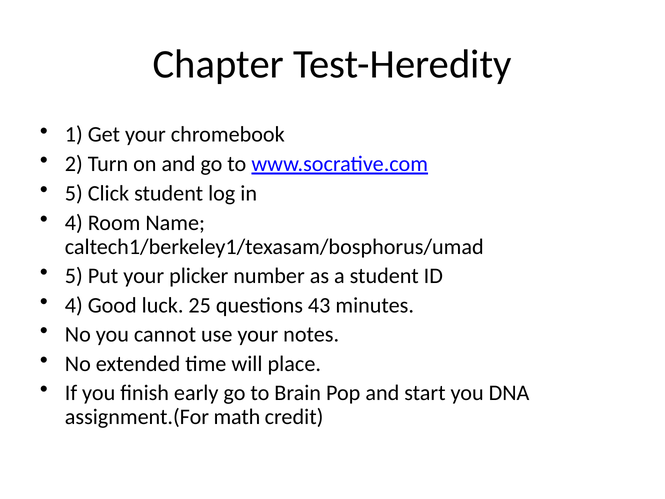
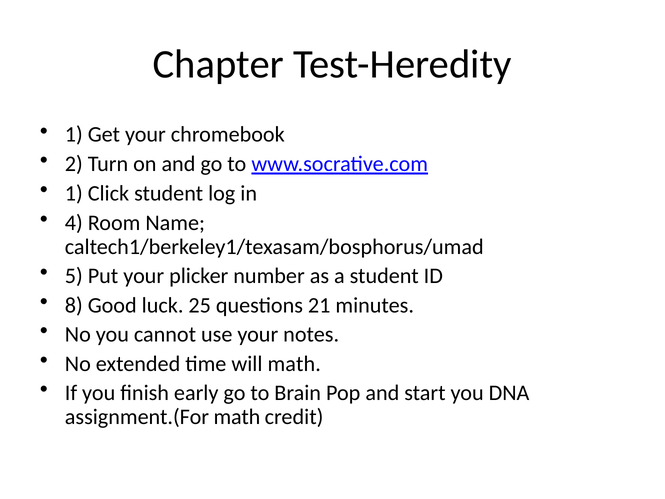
5: 5 -> 1 (74, 193)
4: 4 -> 8 (74, 305)
43: 43 -> 21 (319, 305)
will place: place -> math (294, 364)
